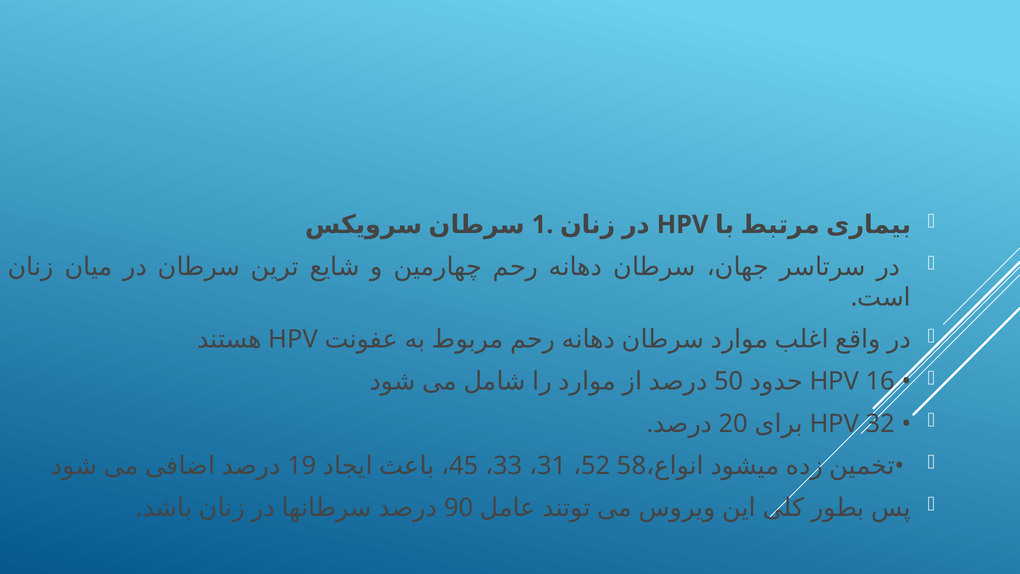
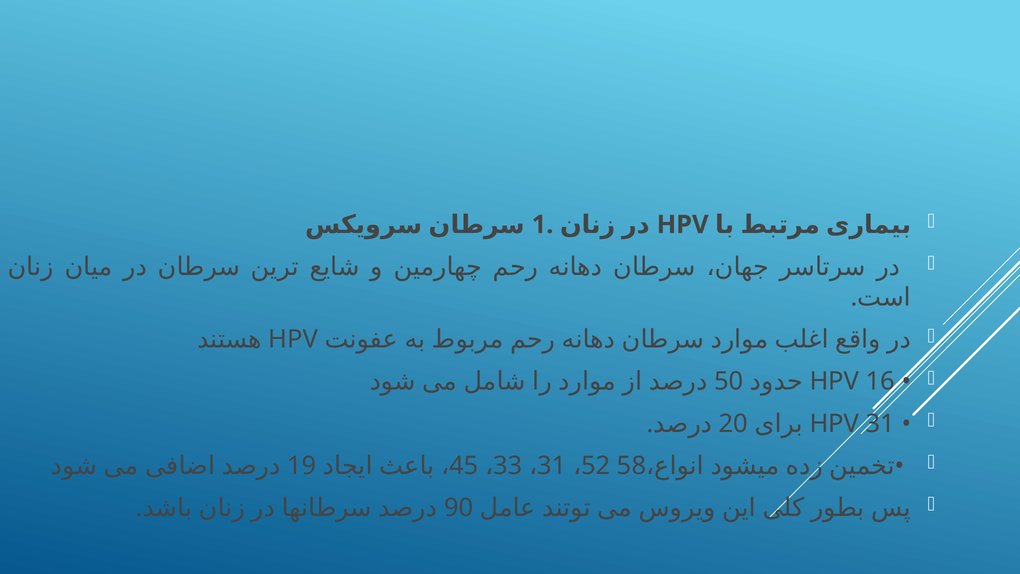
HPV 32: 32 -> 31 (880, 423)
